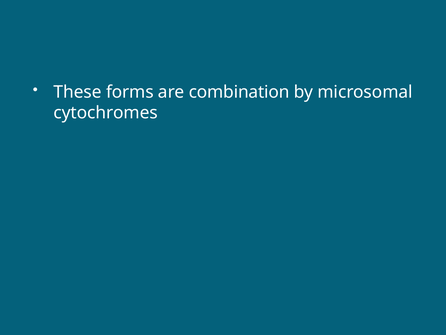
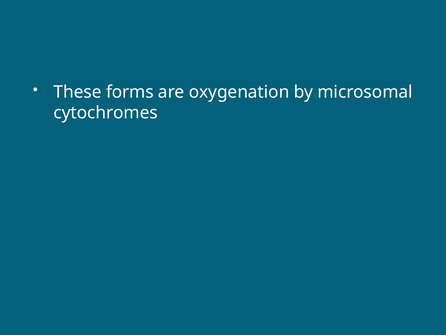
combination: combination -> oxygenation (239, 92)
